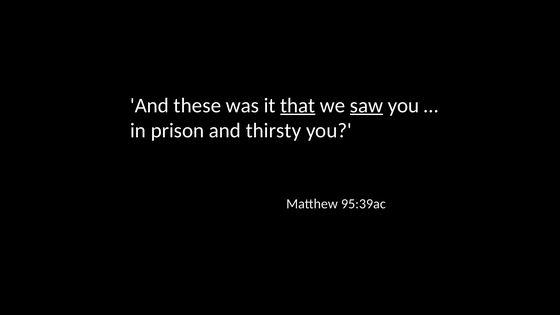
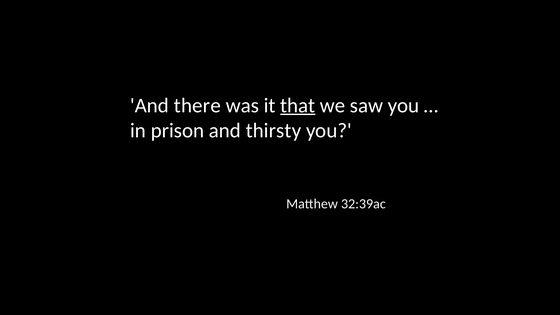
these: these -> there (197, 105)
saw underline: present -> none (366, 105)
95:39ac: 95:39ac -> 32:39ac (363, 204)
